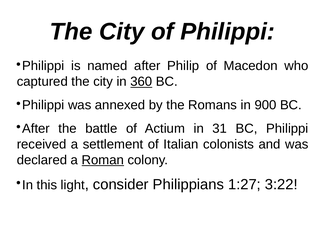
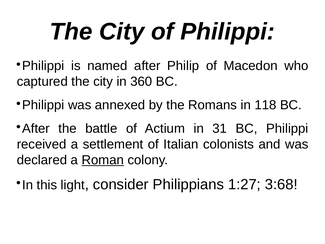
360 underline: present -> none (141, 82)
900: 900 -> 118 (265, 105)
3:22: 3:22 -> 3:68 (281, 184)
